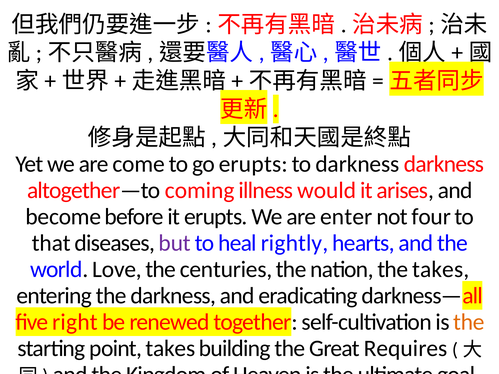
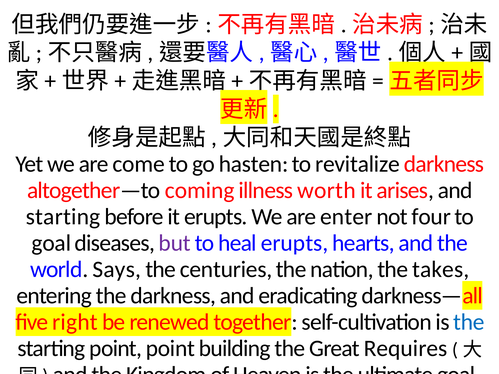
go erupts: erupts -> hasten (254, 164)
to darkness: darkness -> revitalize (357, 164)
would: would -> worth (326, 190)
become: become -> starting (63, 217)
that: that -> goal (51, 243)
heal rightly: rightly -> erupts (295, 243)
Love: Love -> Says (117, 269)
the colour: orange -> blue (469, 322)
point takes: takes -> point (170, 348)
